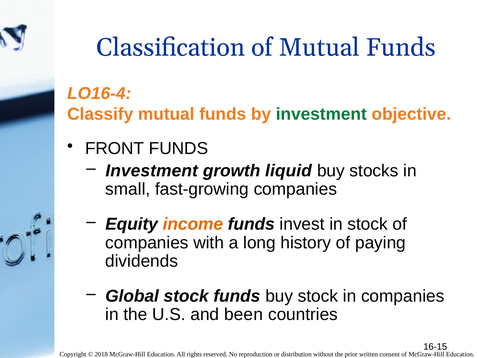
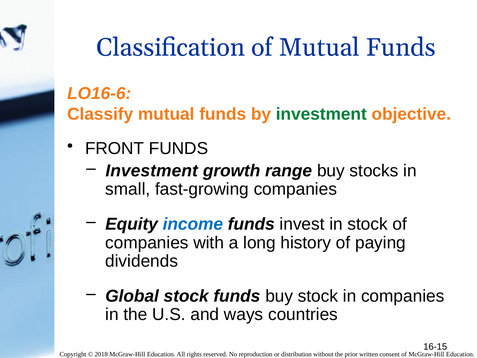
LO16-4: LO16-4 -> LO16-6 (99, 93)
liquid: liquid -> range (289, 171)
income colour: orange -> blue (193, 224)
been: been -> ways (244, 314)
